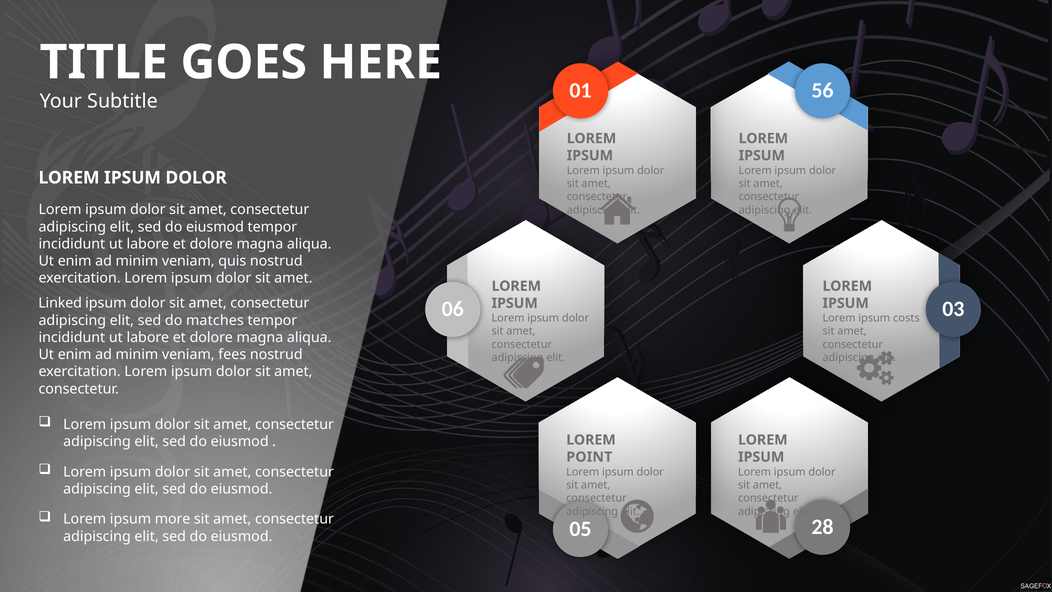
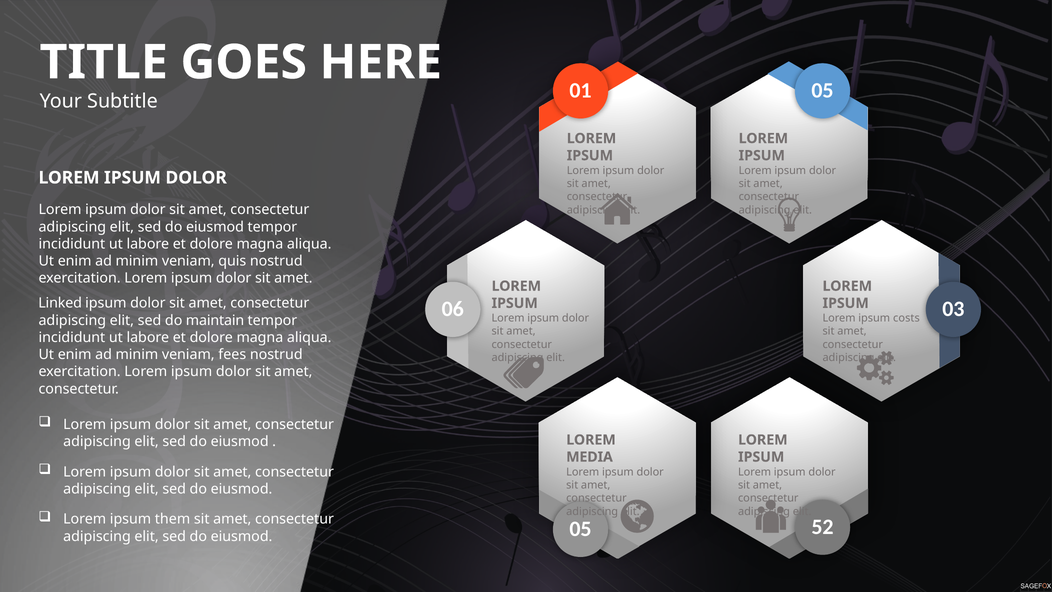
01 56: 56 -> 05 (822, 90)
matches: matches -> maintain (215, 320)
POINT: POINT -> MEDIA (589, 457)
more: more -> them (173, 519)
28: 28 -> 52 (822, 527)
